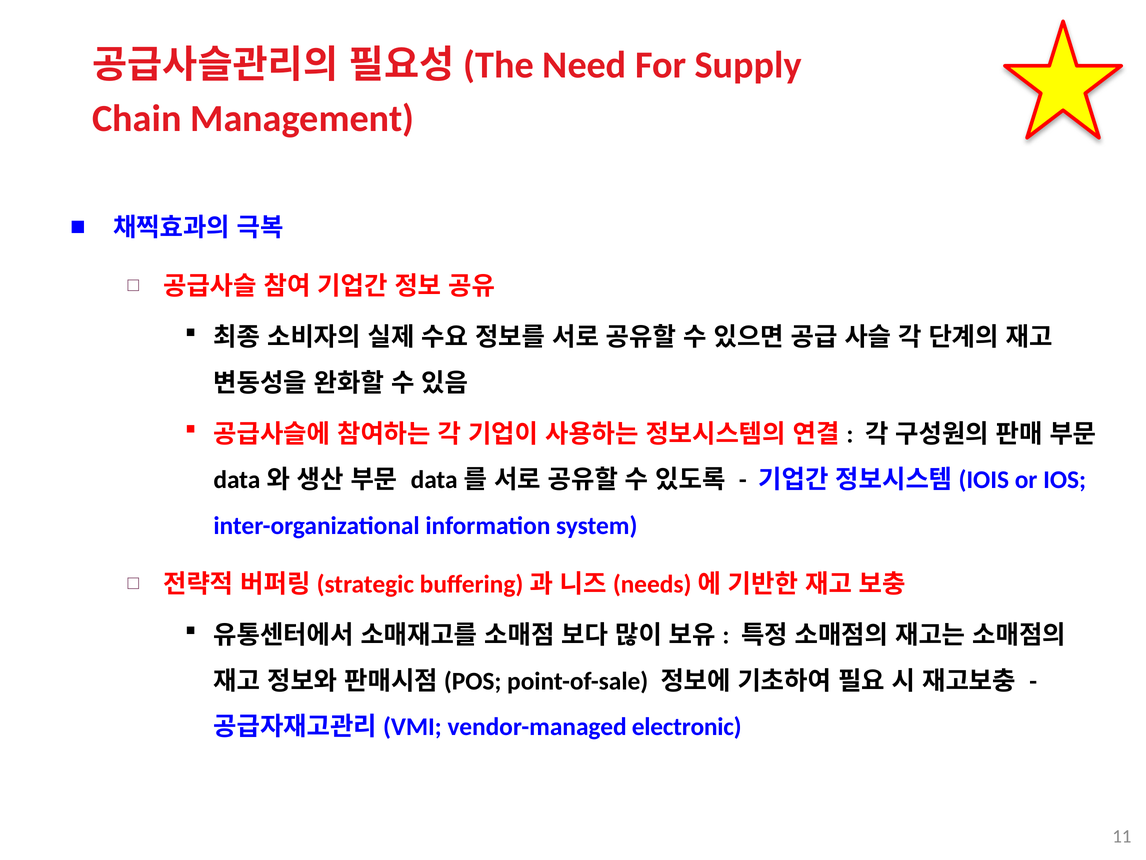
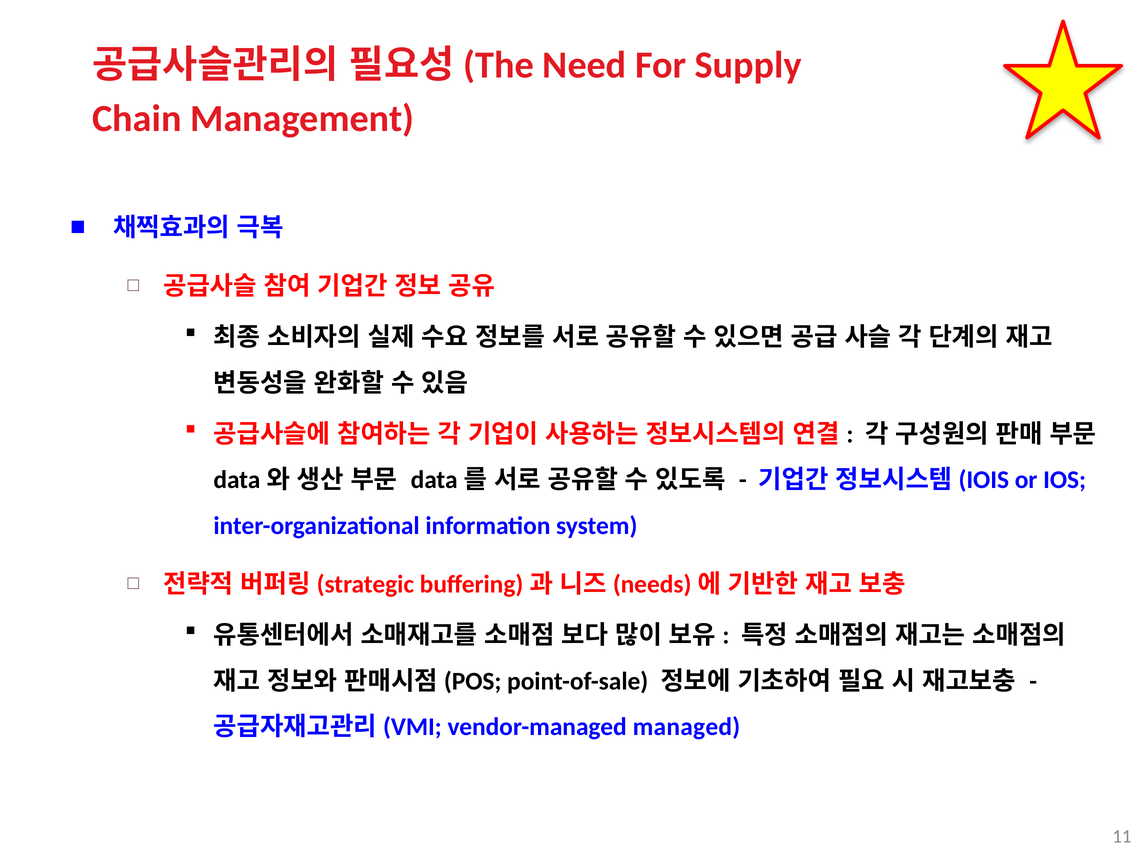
electronic: electronic -> managed (686, 727)
